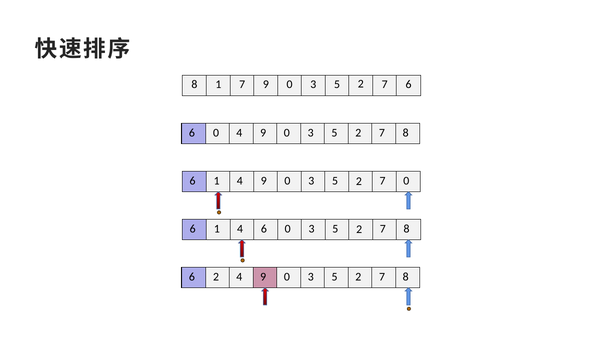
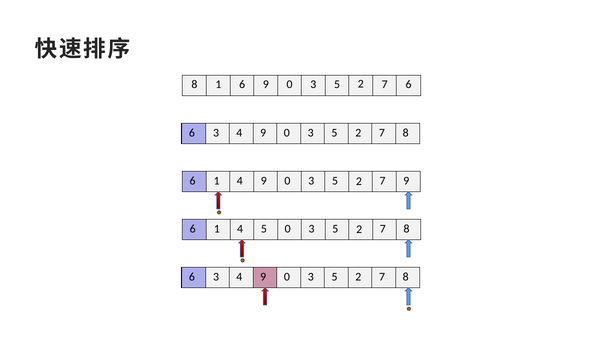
1 7: 7 -> 6 (242, 84)
0: 0 -> 3 (216, 133)
7 0: 0 -> 9 (406, 181)
4 6: 6 -> 5 (264, 229)
2: 2 -> 3 (216, 277)
